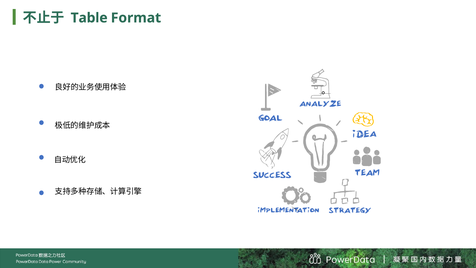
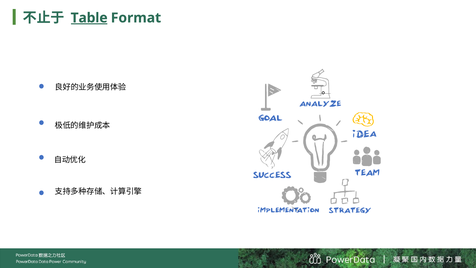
Table underline: none -> present (89, 18)
